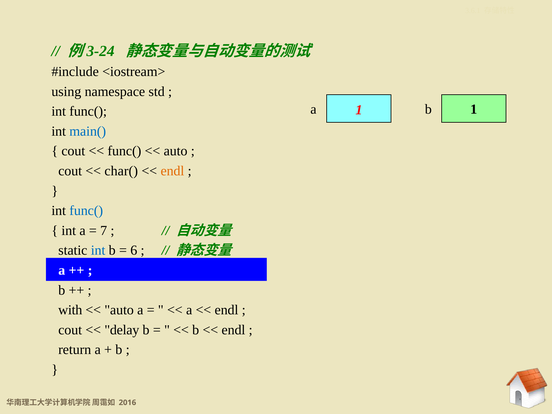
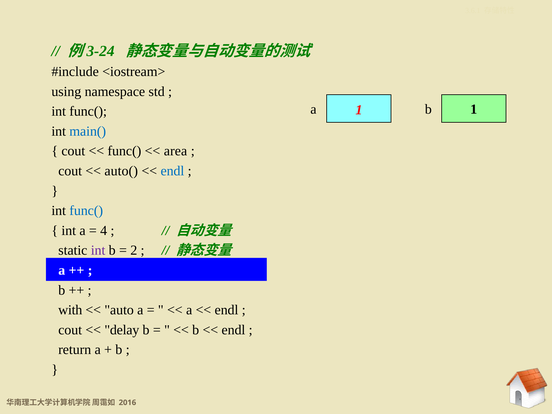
auto: auto -> area (176, 151)
char(: char( -> auto( (121, 171)
endl colour: orange -> blue (172, 171)
7: 7 -> 4 (104, 231)
int colour: blue -> purple (98, 250)
6: 6 -> 2 (134, 250)
